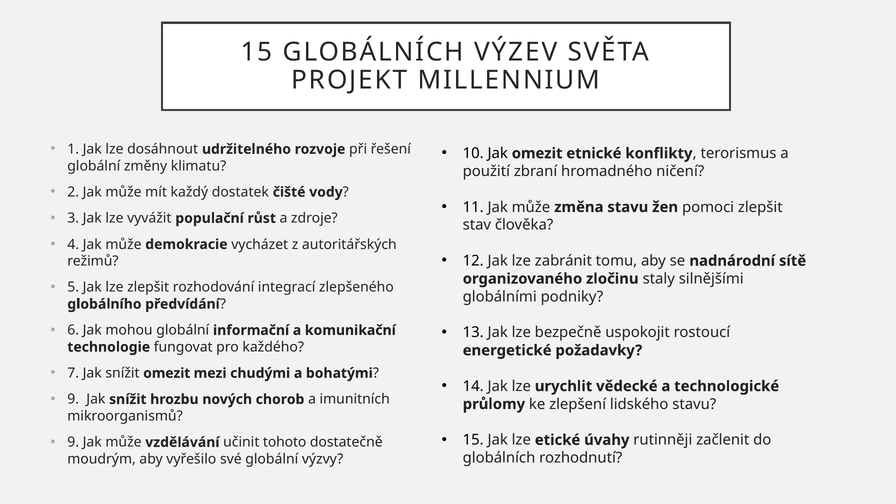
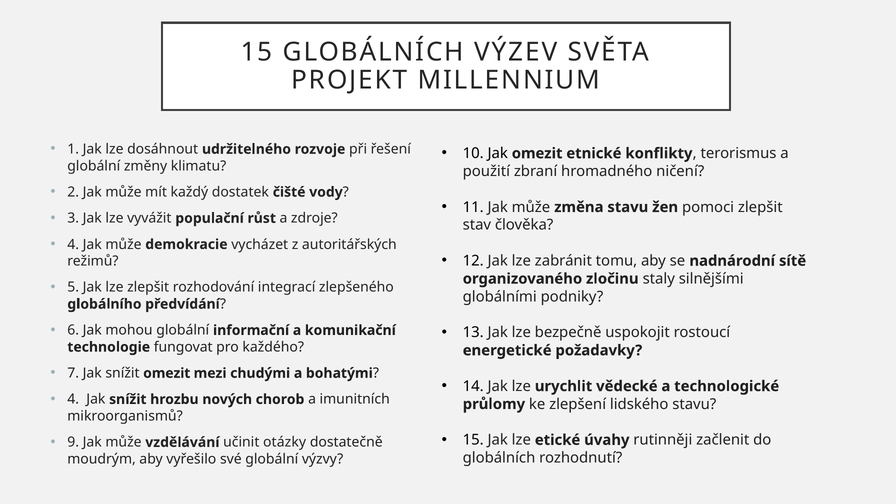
9: 9 -> 4 (73, 399)
tohoto: tohoto -> otázky (285, 442)
